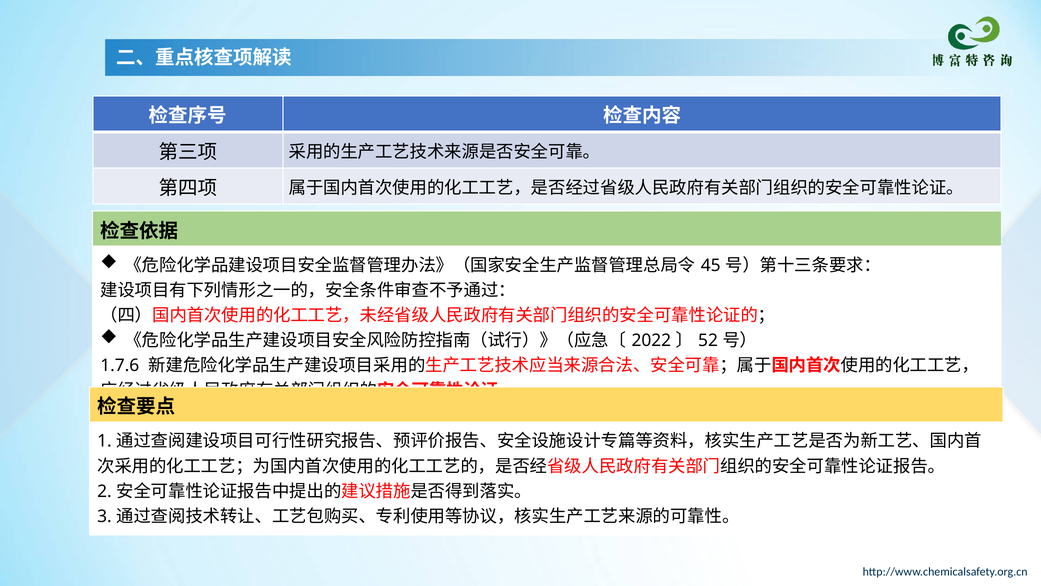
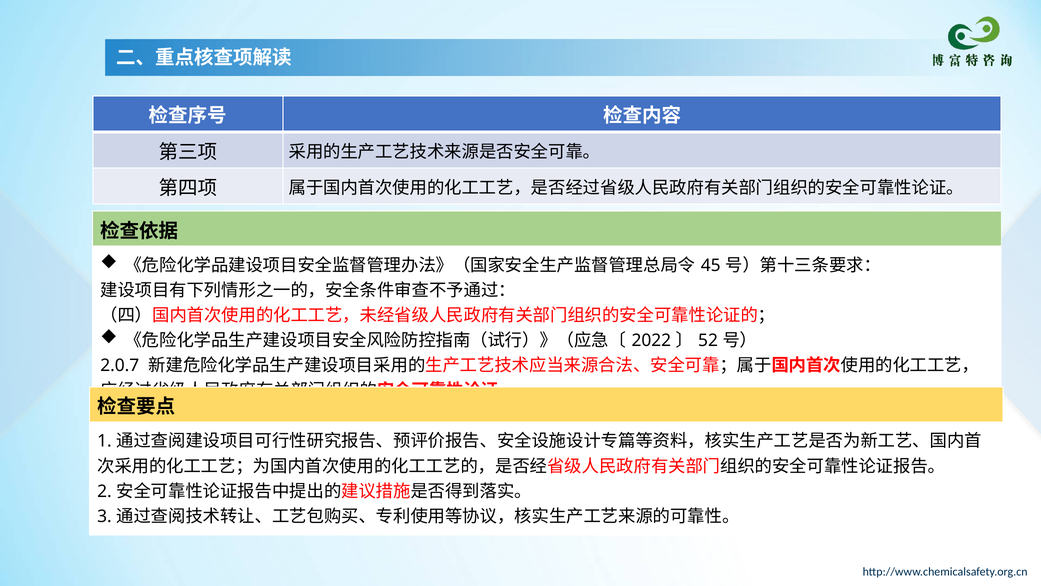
1.7.6: 1.7.6 -> 2.0.7 (120, 365)
